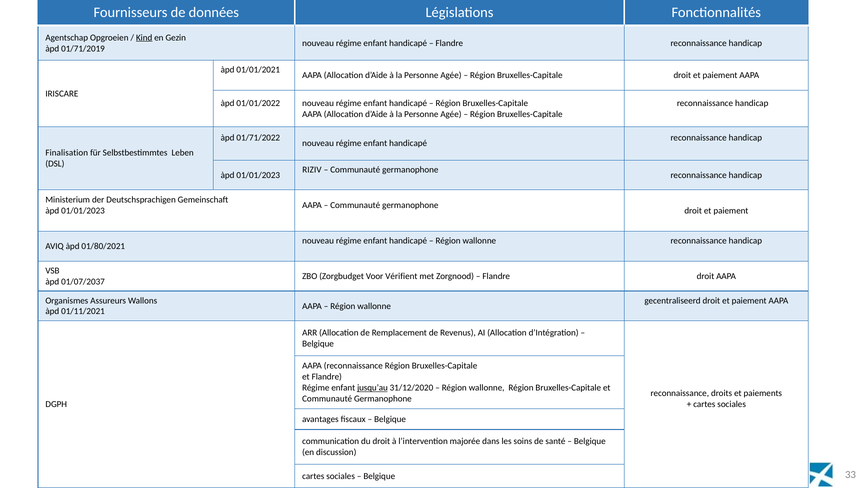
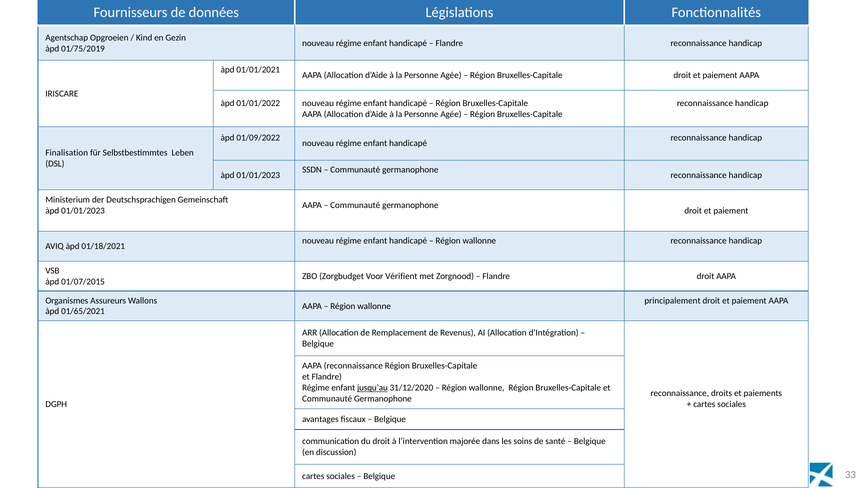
Kind underline: present -> none (144, 38)
01/71/2019: 01/71/2019 -> 01/75/2019 (83, 49)
01/71/2022: 01/71/2022 -> 01/09/2022 (258, 138)
RIZIV: RIZIV -> SSDN (312, 170)
01/80/2021: 01/80/2021 -> 01/18/2021 (103, 246)
01/07/2037: 01/07/2037 -> 01/07/2015 (83, 282)
gecentraliseerd: gecentraliseerd -> principalement (672, 301)
01/11/2021: 01/11/2021 -> 01/65/2021 (83, 312)
